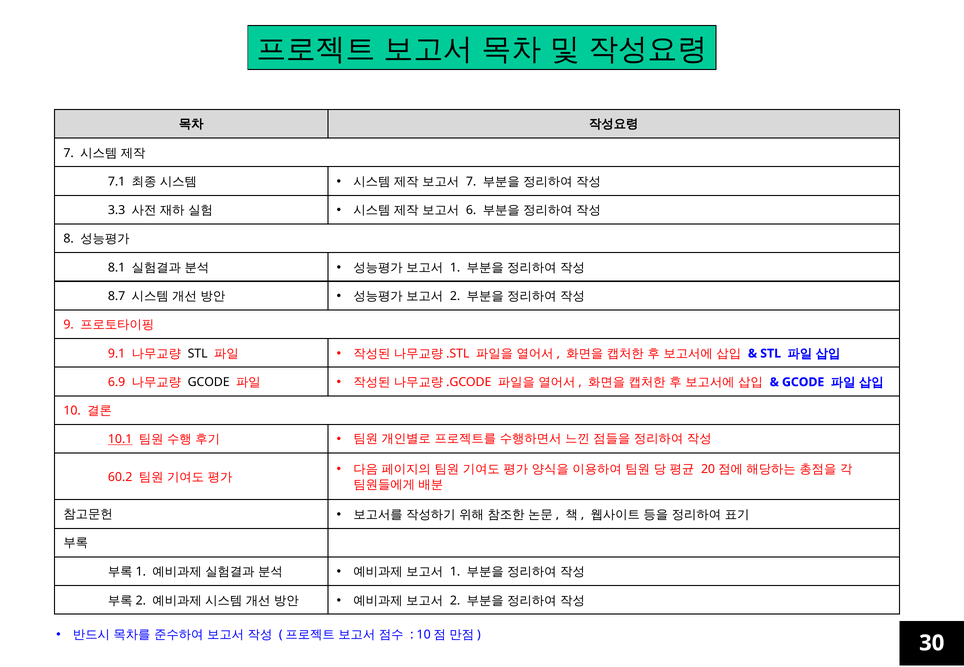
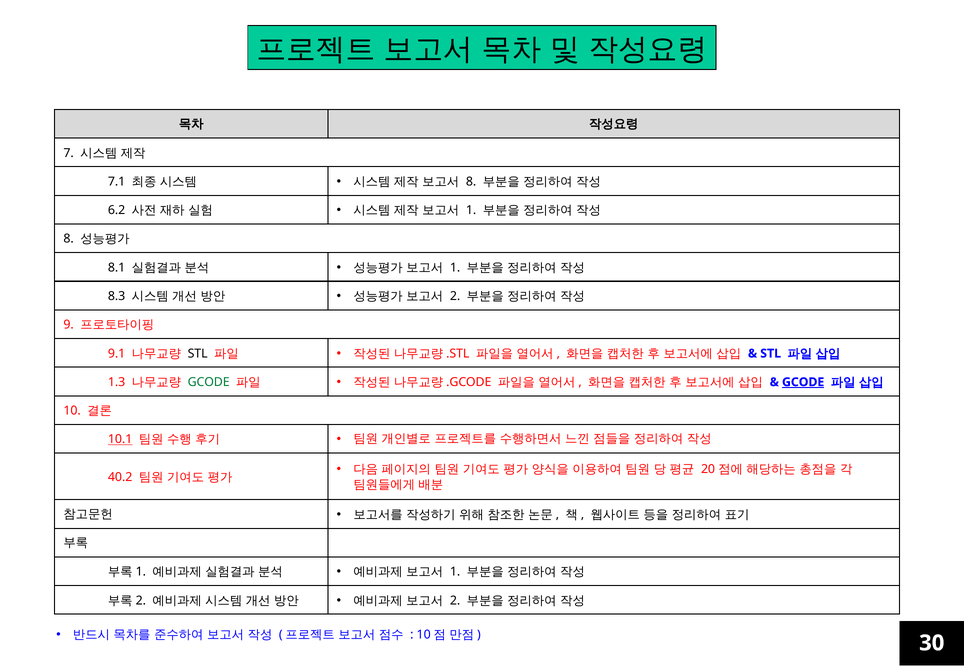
7: 7 -> 8 (471, 182)
3.3: 3.3 -> 6.2 (117, 210)
6: 6 -> 1 (471, 210)
8.7: 8.7 -> 8.3 (117, 296)
6.9: 6.9 -> 1.3 (117, 382)
GCODE colour: black -> green (209, 382)
GCODE underline: none -> present (803, 382)
60.2: 60.2 -> 40.2 (120, 477)
